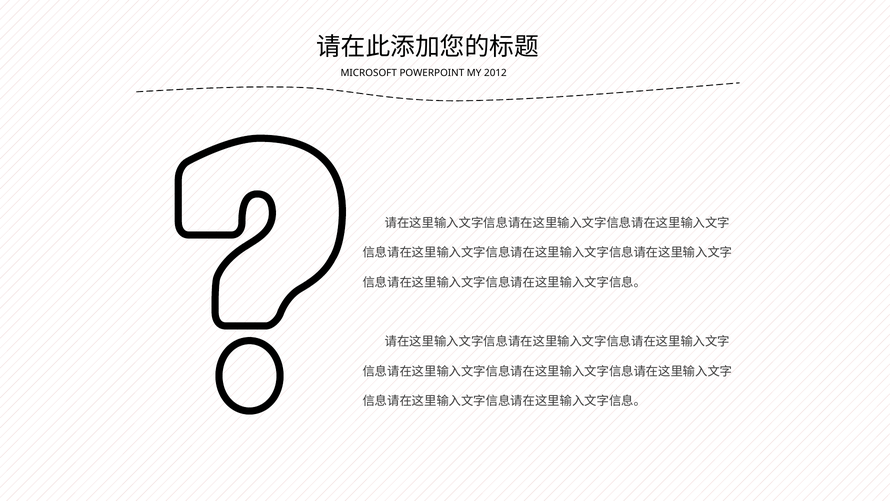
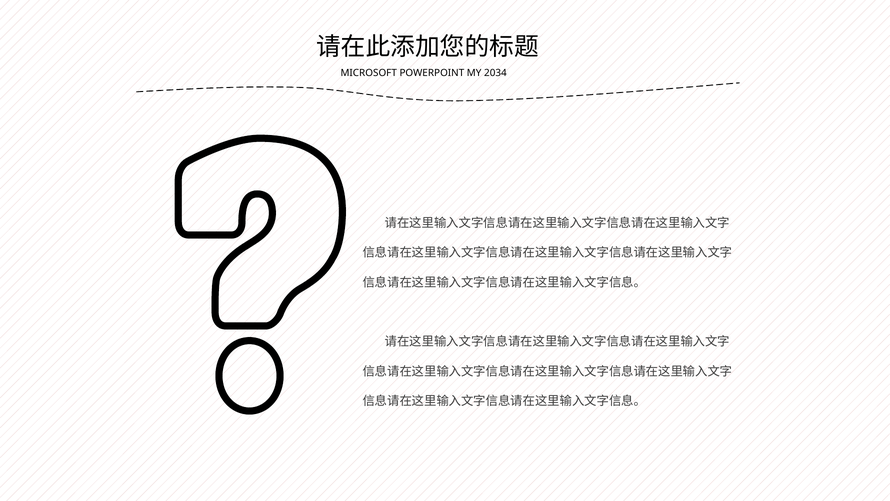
2012: 2012 -> 2034 (495, 73)
